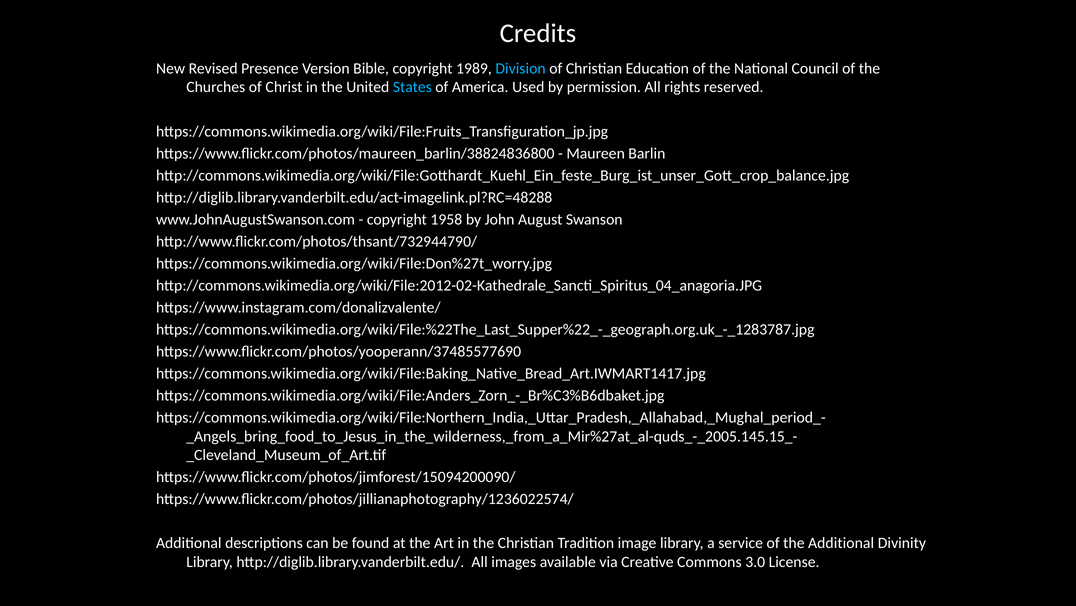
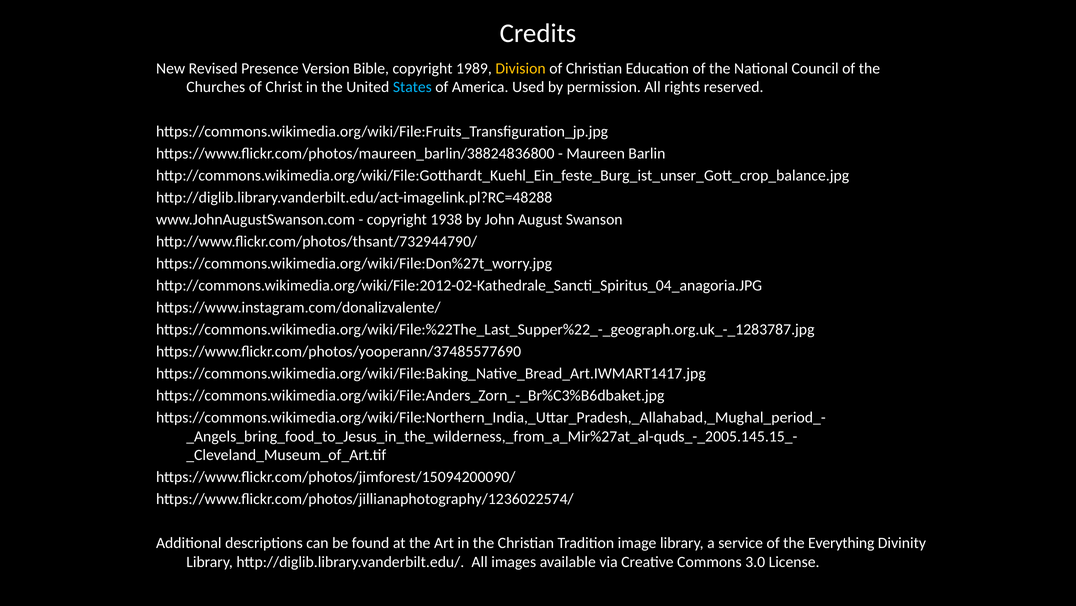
Division colour: light blue -> yellow (521, 68)
1958: 1958 -> 1938 (446, 219)
the Additional: Additional -> Everything (841, 543)
